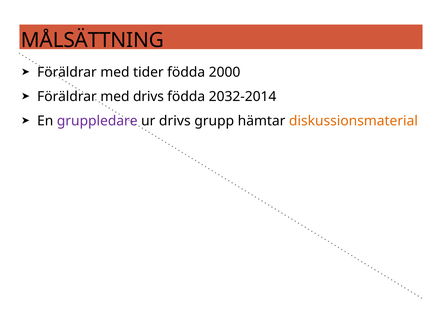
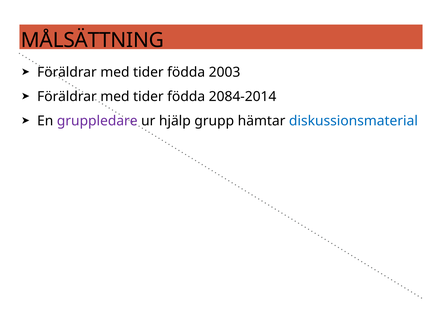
2000: 2000 -> 2003 (225, 72)
drivs: drivs -> tider (148, 97)
2032-2014: 2032-2014 -> 2084-2014 (243, 97)
ur drivs: drivs -> hjälp (175, 121)
diskussionsmaterial colour: orange -> blue (353, 121)
